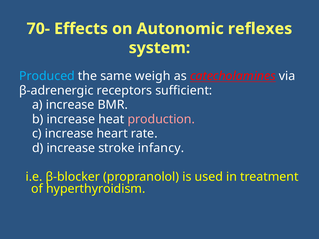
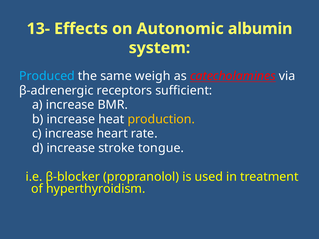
70-: 70- -> 13- (38, 29)
reflexes: reflexes -> albumin (260, 29)
production colour: pink -> yellow (161, 119)
infancy: infancy -> tongue (161, 148)
